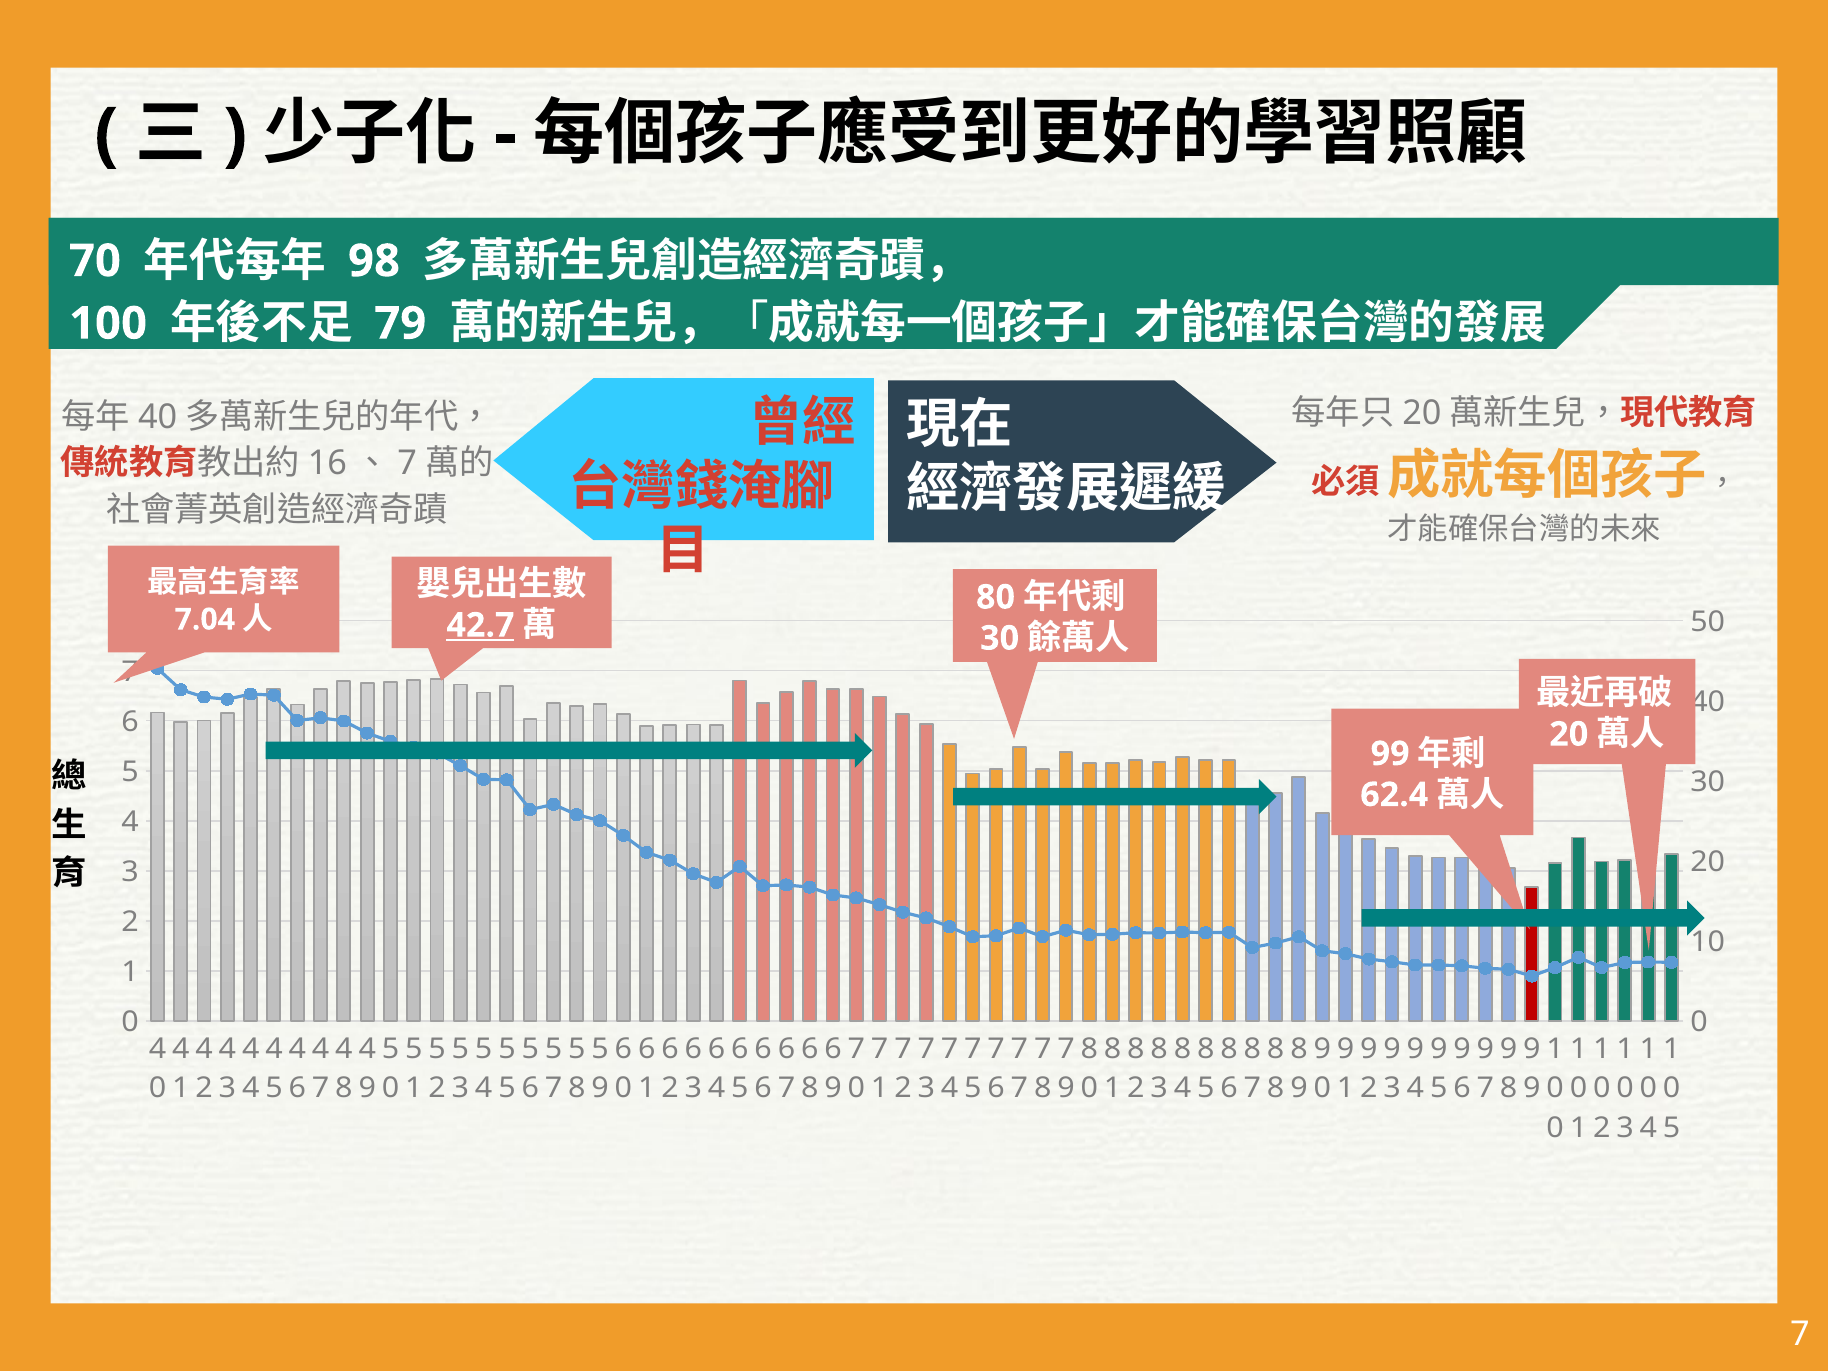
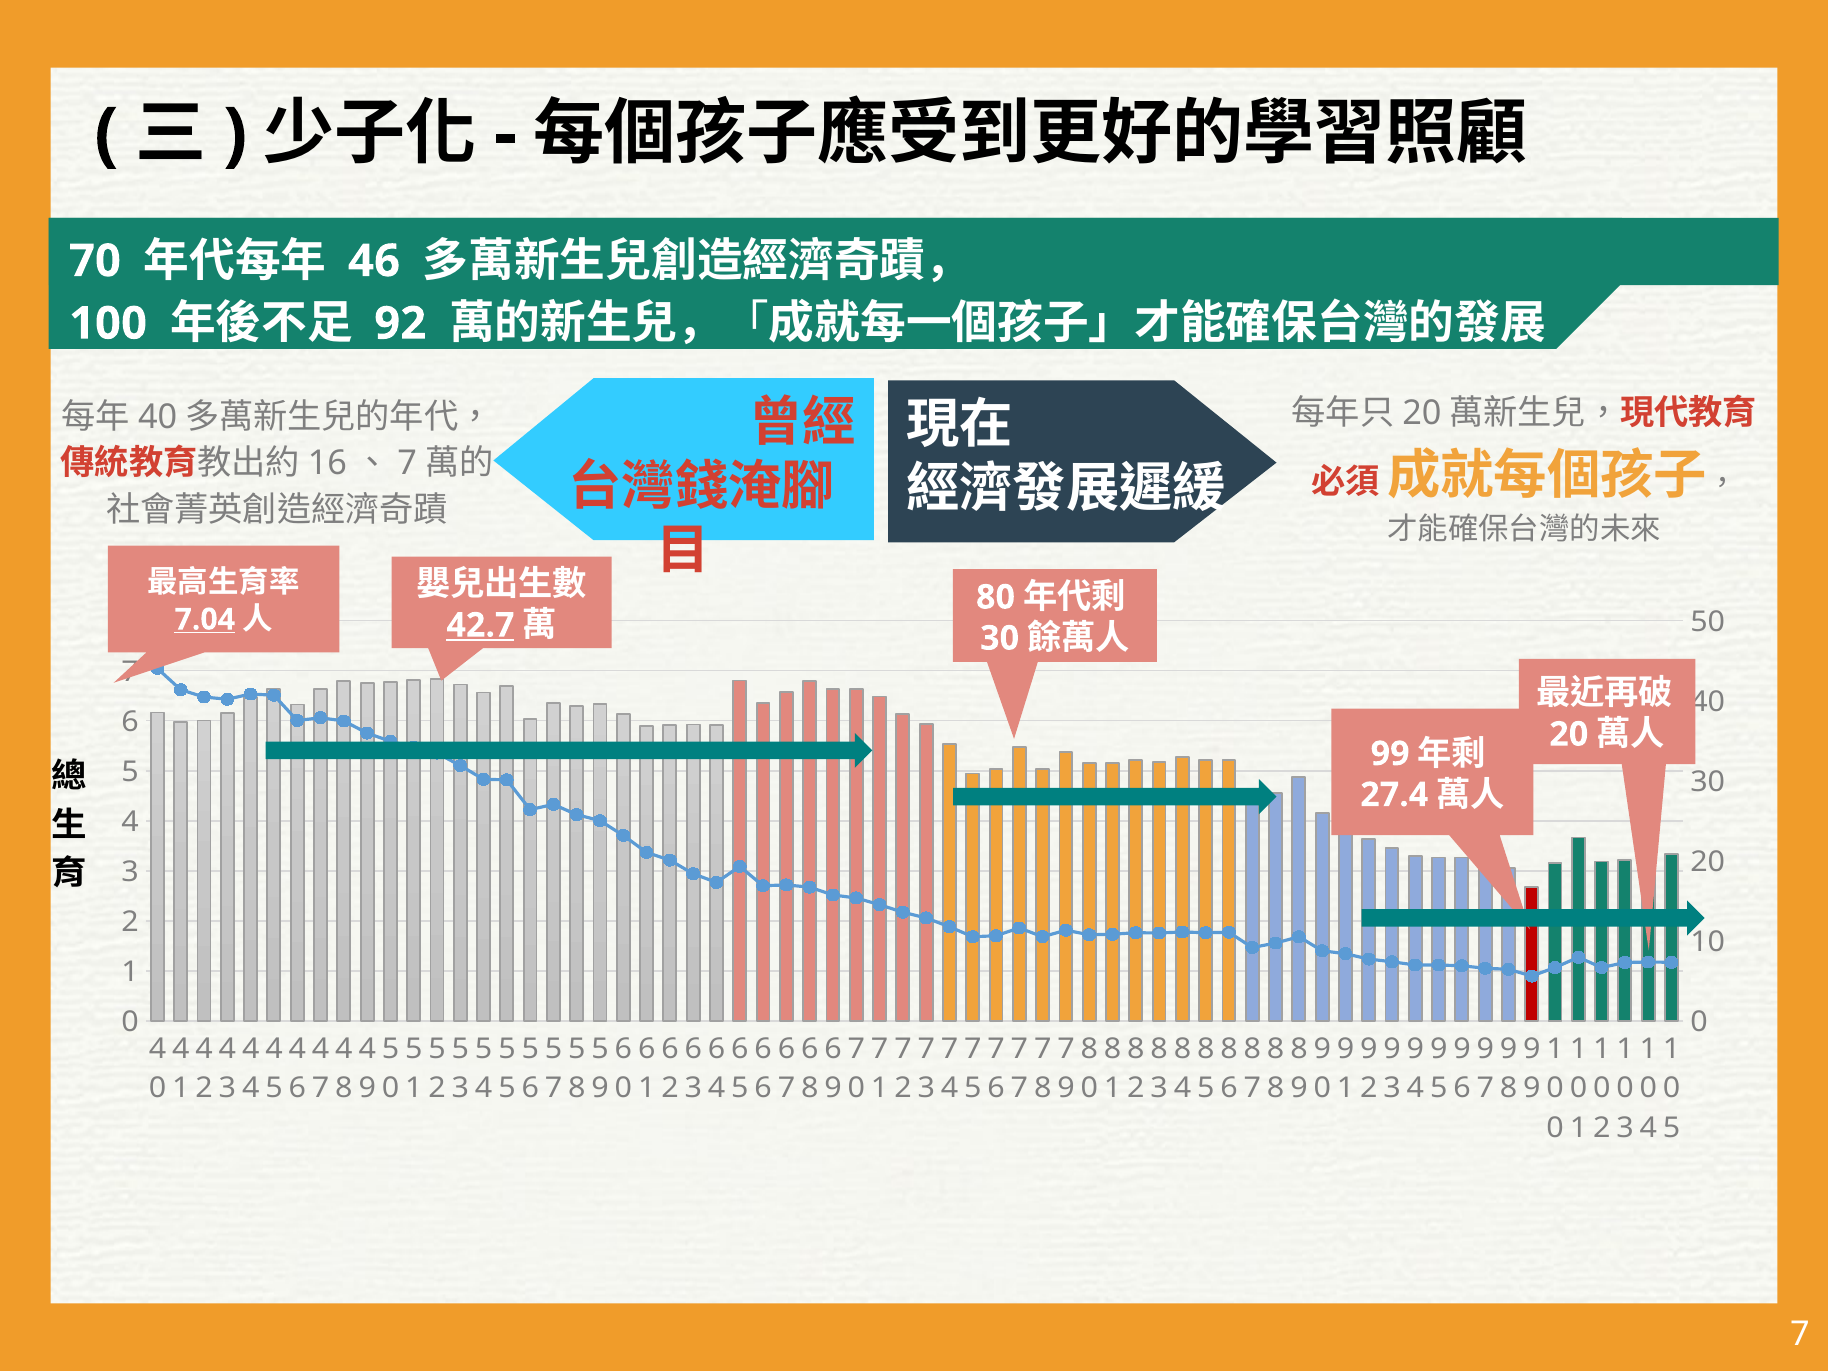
98: 98 -> 46 (374, 261)
79: 79 -> 92 (400, 324)
7.04 underline: none -> present (205, 619)
62.4: 62.4 -> 27.4 (1394, 795)
